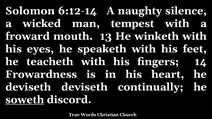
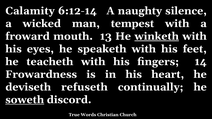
Solomon: Solomon -> Calamity (30, 11)
winketh underline: none -> present (157, 36)
deviseth deviseth: deviseth -> refuseth (84, 87)
